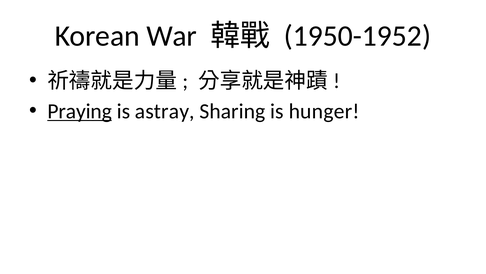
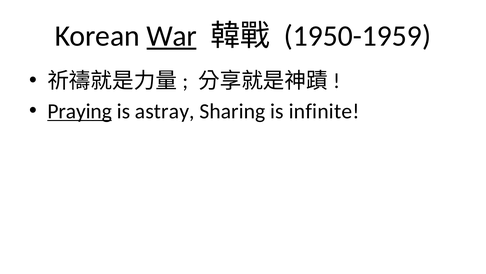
War underline: none -> present (172, 36)
1950-1952: 1950-1952 -> 1950-1959 (357, 36)
hunger: hunger -> infinite (324, 111)
